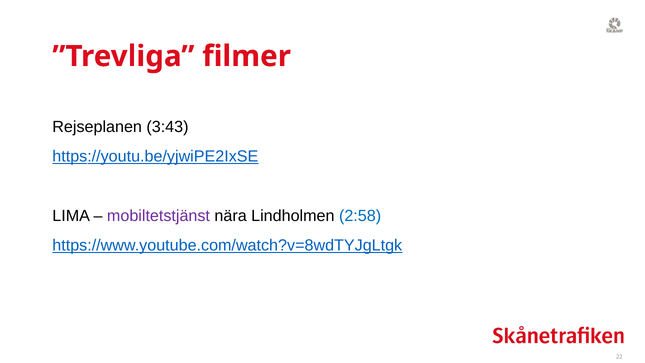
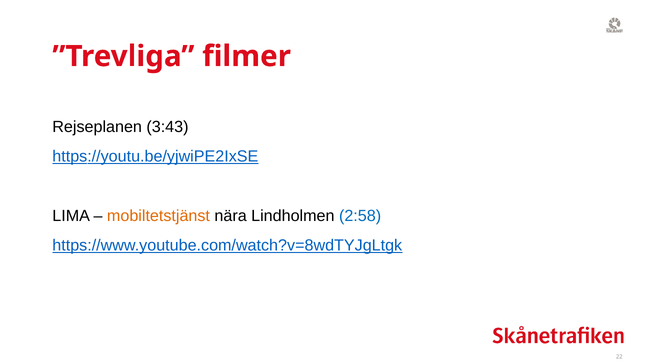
mobiltetstjänst colour: purple -> orange (158, 216)
